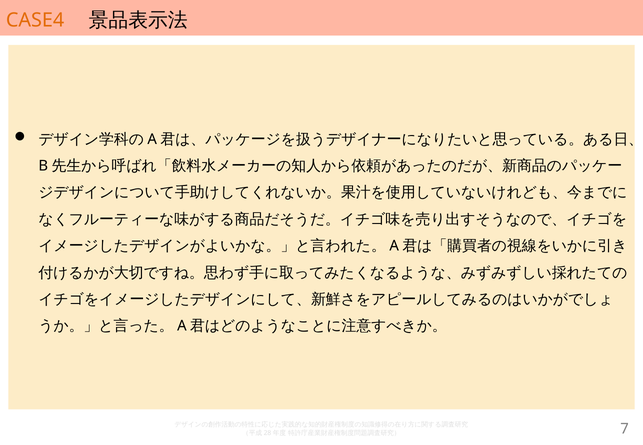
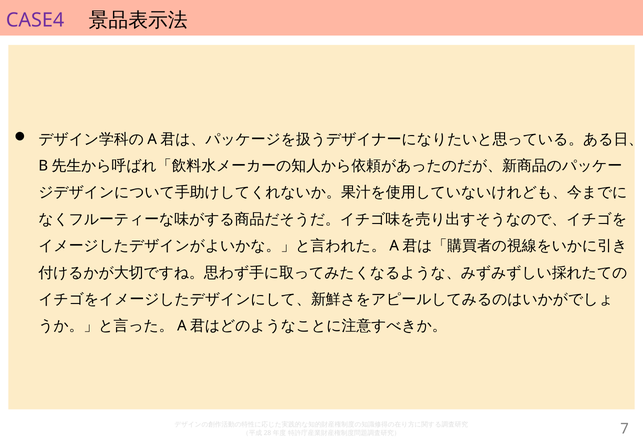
CASE4 colour: orange -> purple (35, 20)
